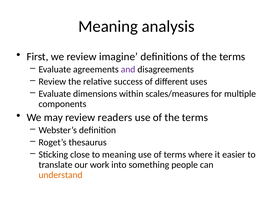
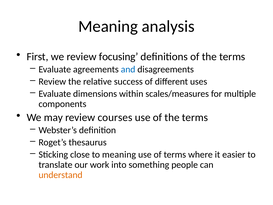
imagine: imagine -> focusing (119, 57)
and colour: purple -> blue (128, 69)
readers: readers -> courses (115, 117)
